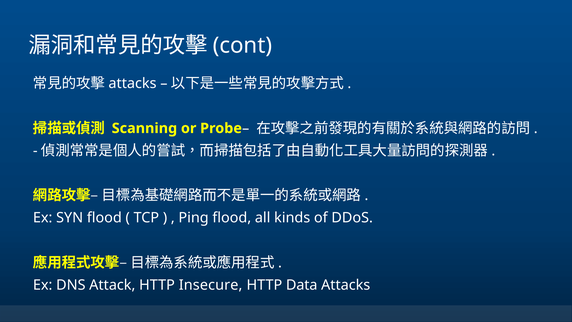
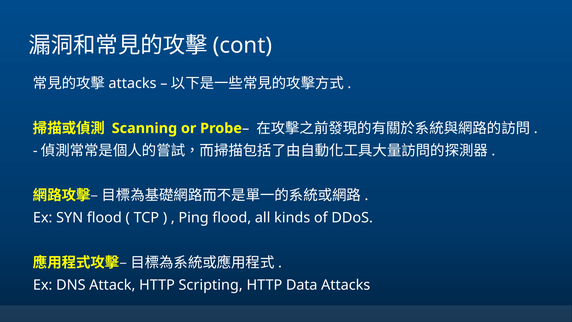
Insecure: Insecure -> Scripting (211, 285)
